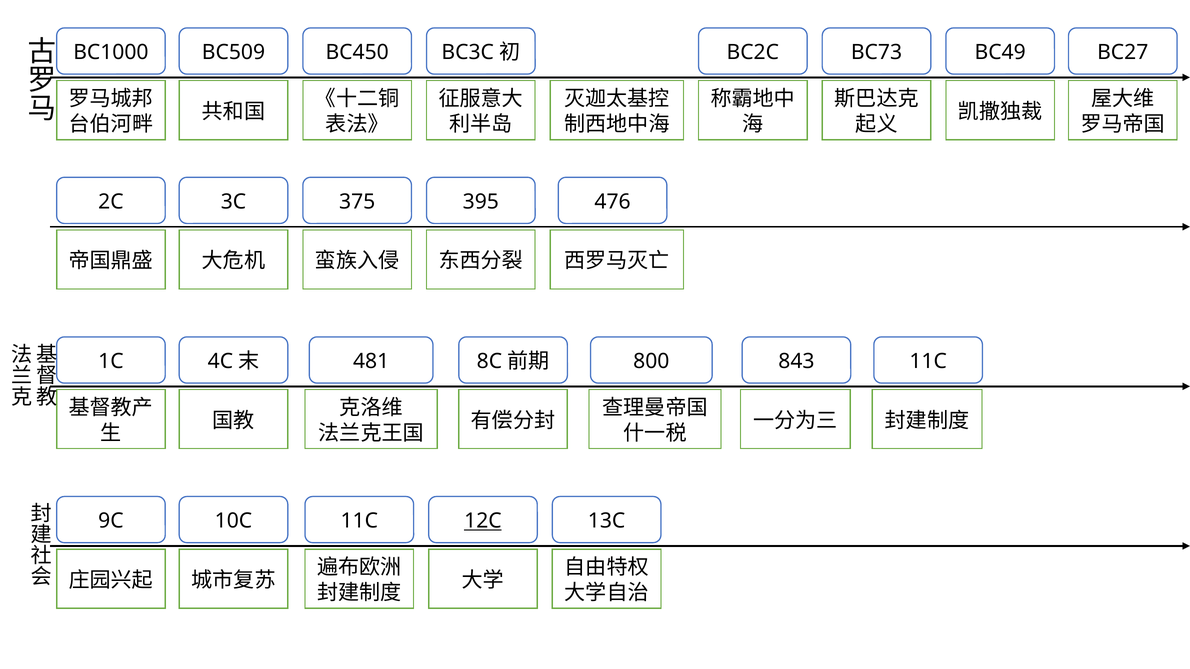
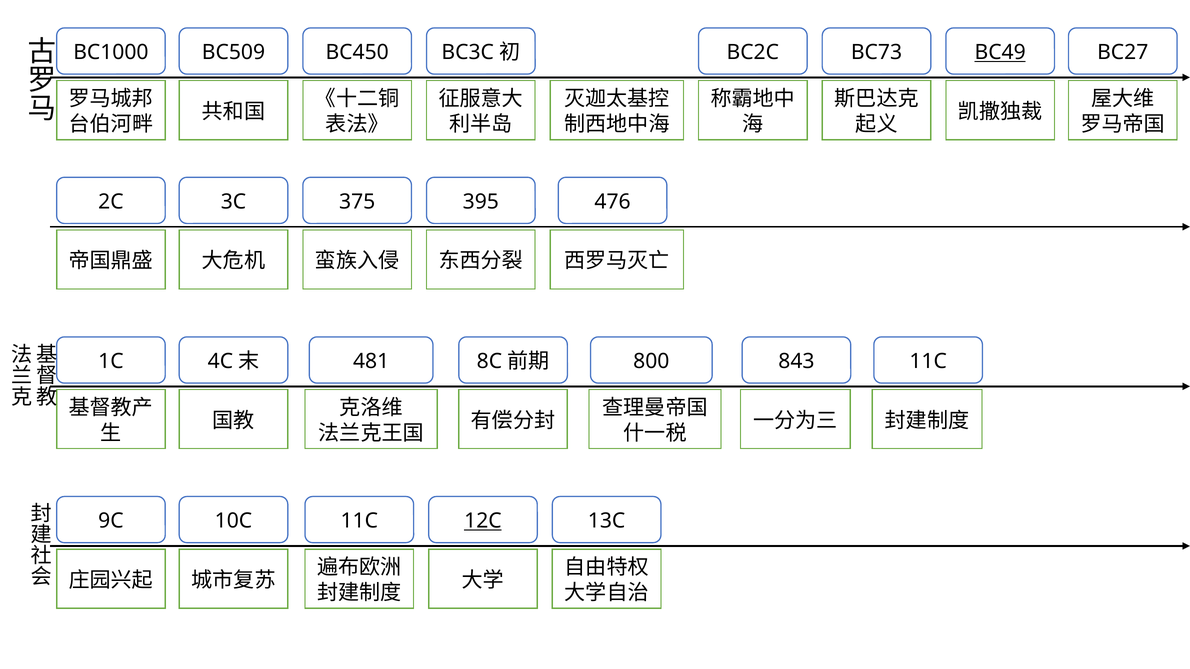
BC49 underline: none -> present (1000, 52)
